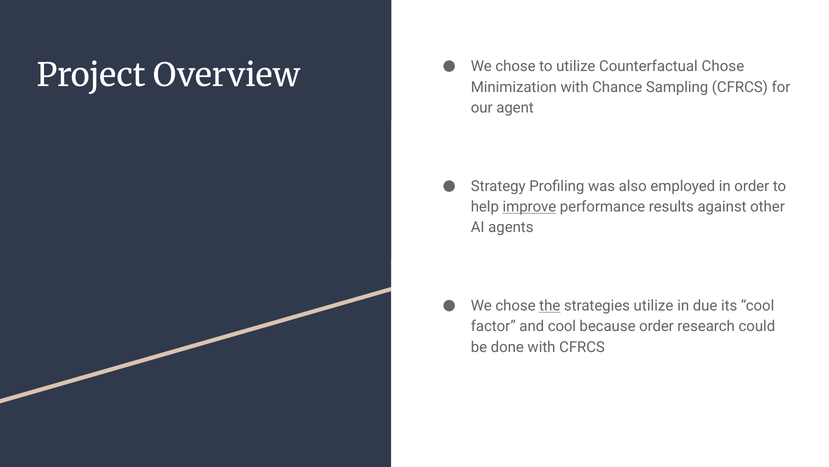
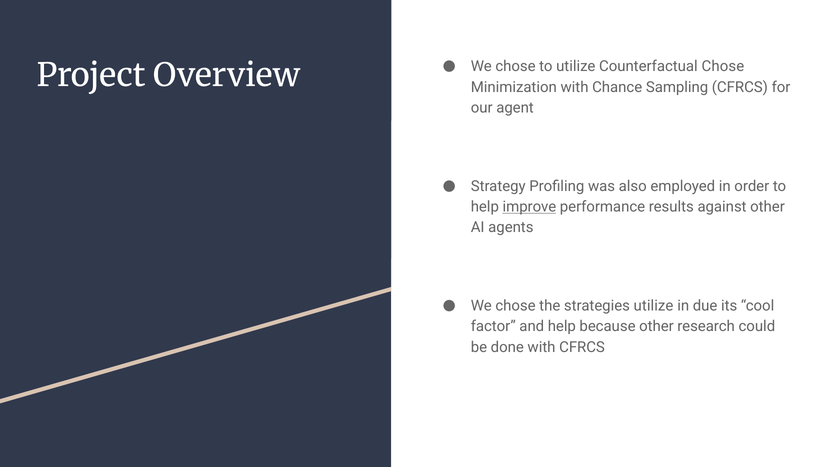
the underline: present -> none (550, 305)
and cool: cool -> help (562, 326)
because order: order -> other (656, 326)
